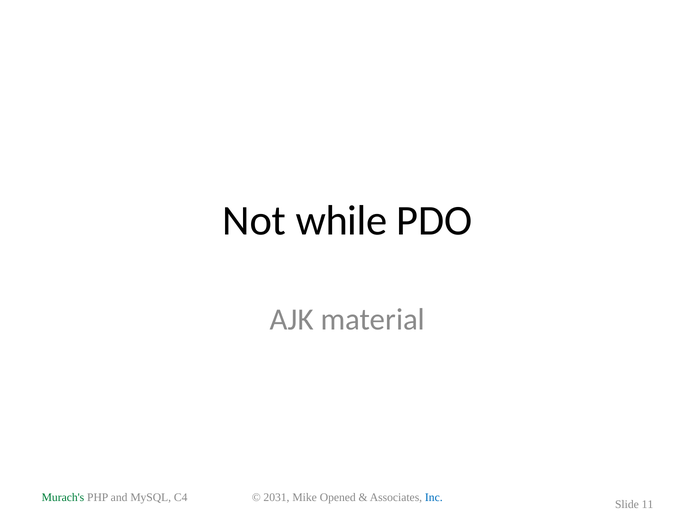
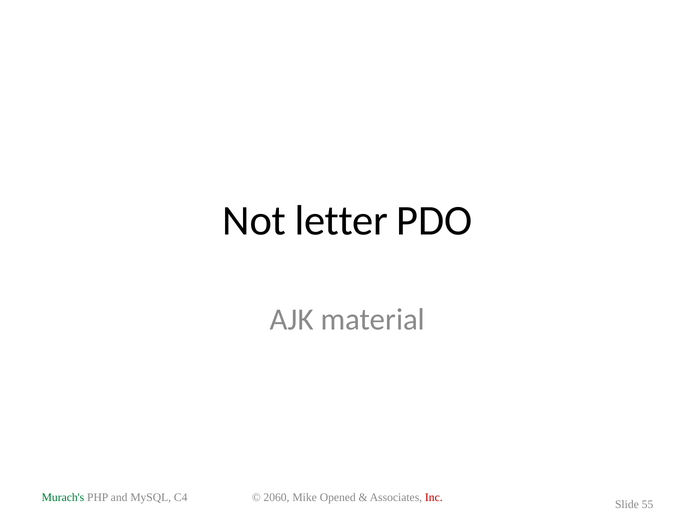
while: while -> letter (341, 221)
2031: 2031 -> 2060 (276, 498)
Inc colour: blue -> red (434, 498)
11: 11 -> 55 (648, 505)
